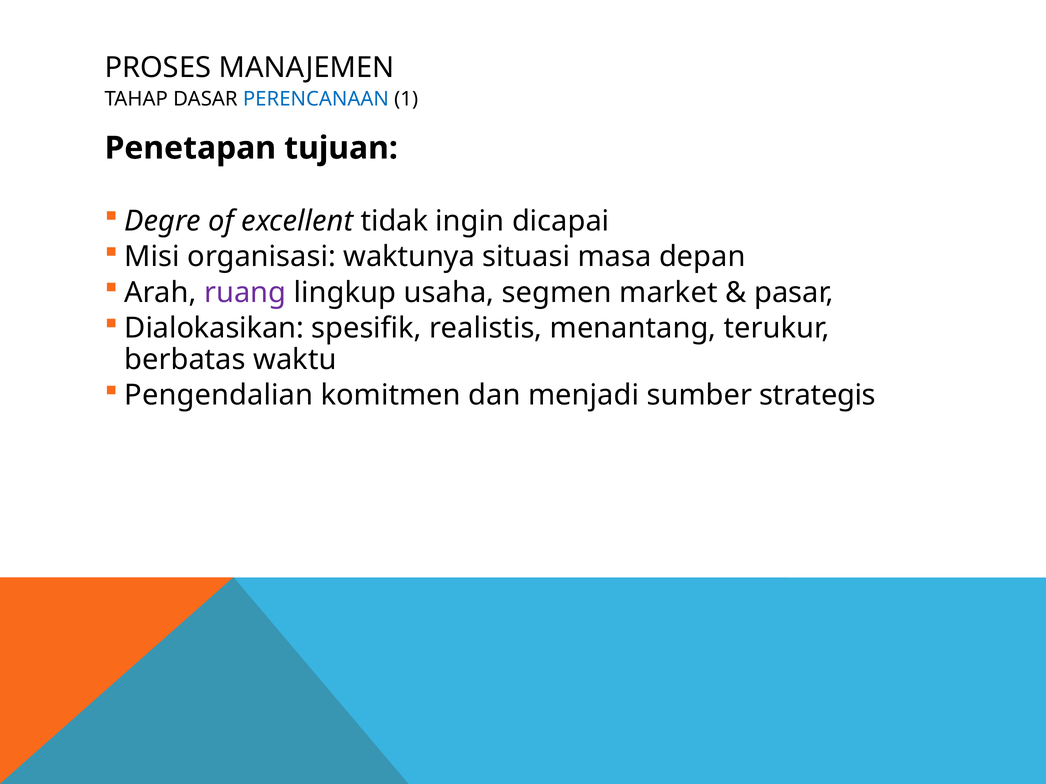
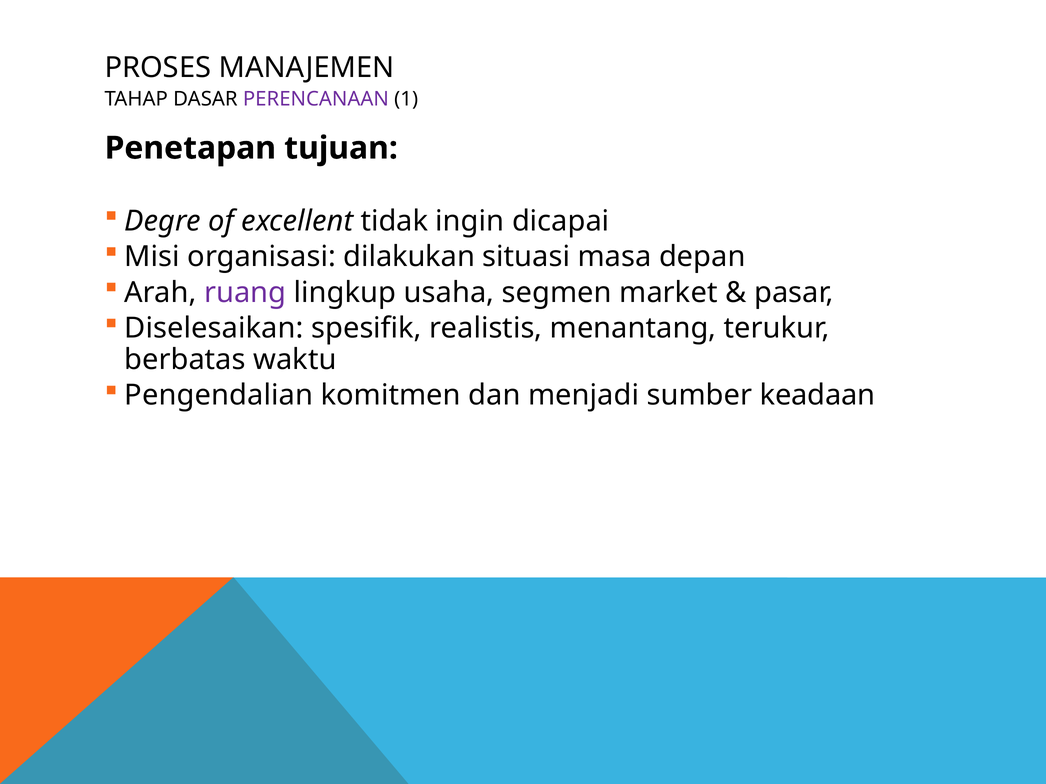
PERENCANAAN colour: blue -> purple (316, 99)
waktunya: waktunya -> dilakukan (409, 257)
Dialokasikan: Dialokasikan -> Diselesaikan (214, 329)
strategis: strategis -> keadaan (818, 396)
